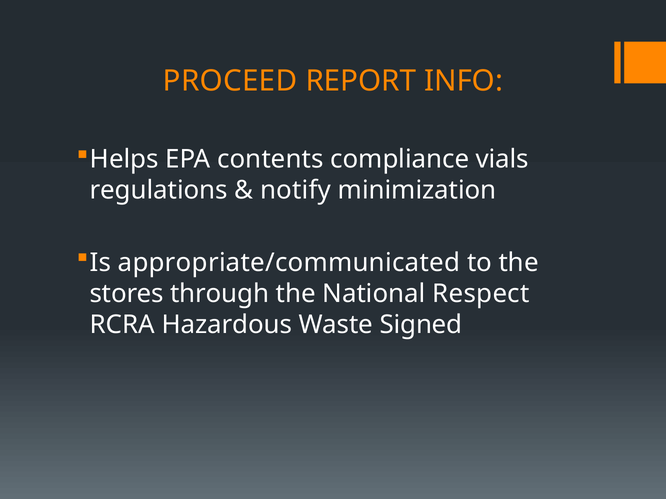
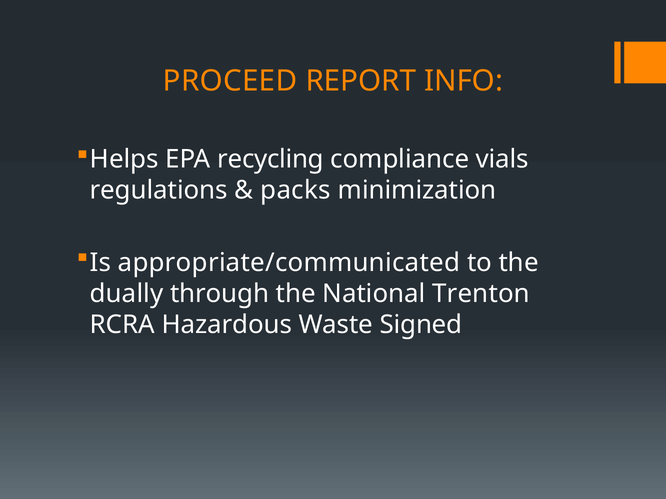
contents: contents -> recycling (271, 159)
notify: notify -> packs (295, 190)
stores: stores -> dually (127, 294)
Respect: Respect -> Trenton (481, 294)
